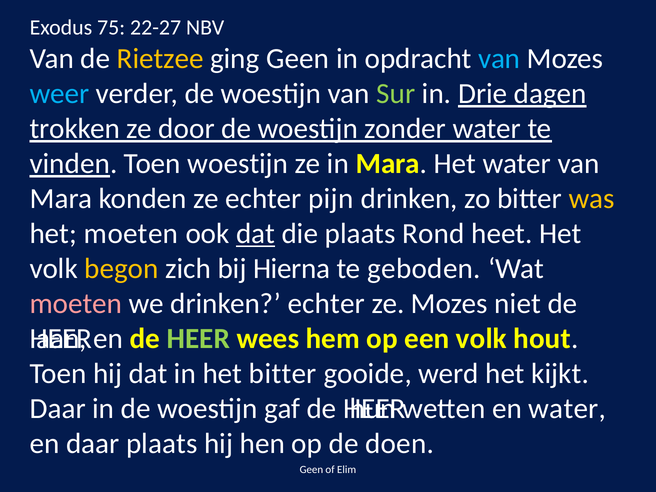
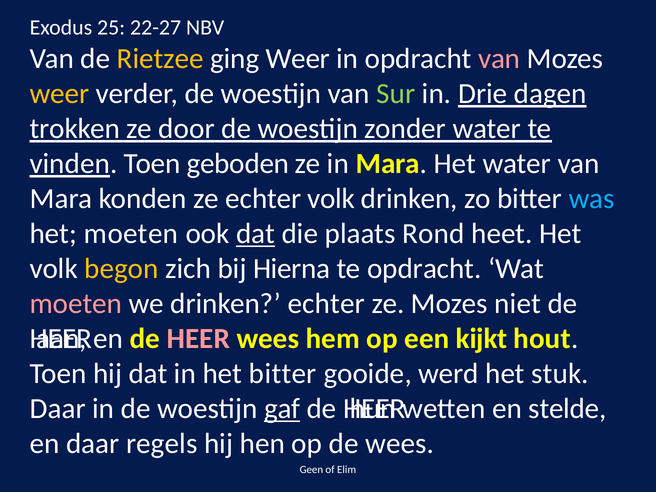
75: 75 -> 25 (111, 28)
ging Geen: Geen -> Weer (298, 59)
van colour: light blue -> pink (499, 59)
weer colour: light blue -> yellow (60, 94)
Toen woestijn: woestijn -> geboden (238, 164)
echter pijn: pijn -> volk (331, 199)
was colour: yellow -> light blue (592, 199)
te geboden: geboden -> opdracht (424, 269)
HEER colour: light green -> pink (198, 339)
een volk: volk -> kijkt (482, 339)
kijkt: kijkt -> stuk (560, 374)
gaf underline: none -> present (282, 409)
en water: water -> stelde (567, 409)
daar plaats: plaats -> regels (162, 444)
de doen: doen -> wees (400, 444)
